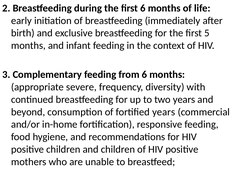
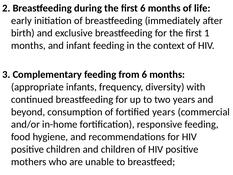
5: 5 -> 1 (207, 33)
severe: severe -> infants (81, 87)
